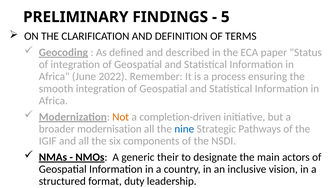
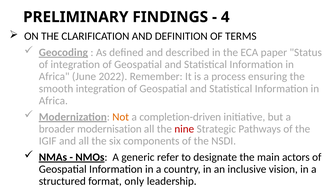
5: 5 -> 4 (225, 17)
nine colour: blue -> red (184, 128)
their: their -> refer (168, 157)
duty: duty -> only (134, 181)
